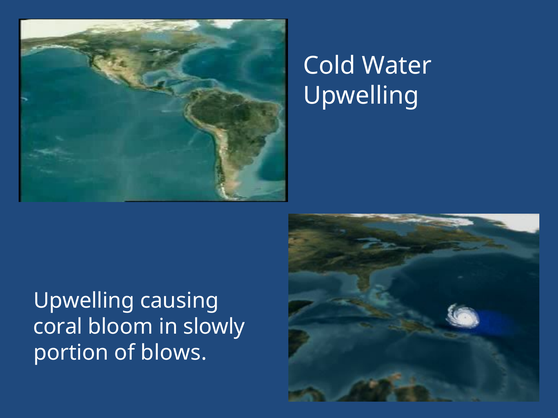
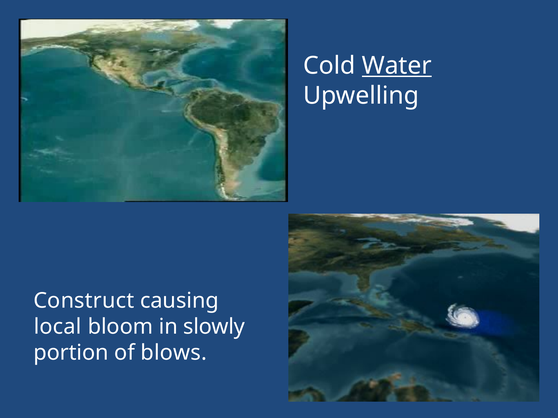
Water underline: none -> present (397, 66)
Upwelling: Upwelling -> Construct (84, 301)
coral: coral -> local (58, 327)
